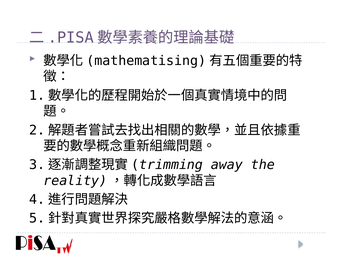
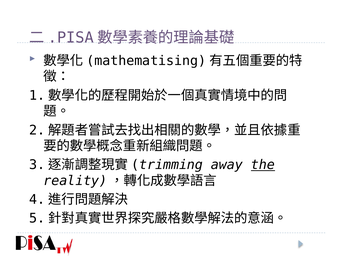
the underline: none -> present (263, 165)
